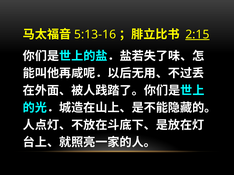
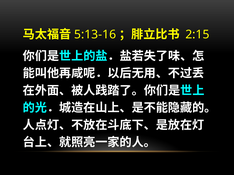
2:15 underline: present -> none (197, 35)
